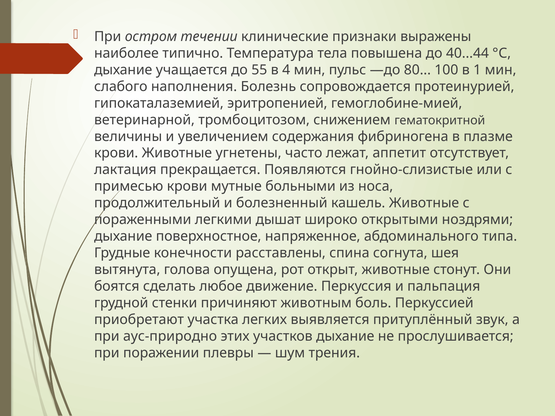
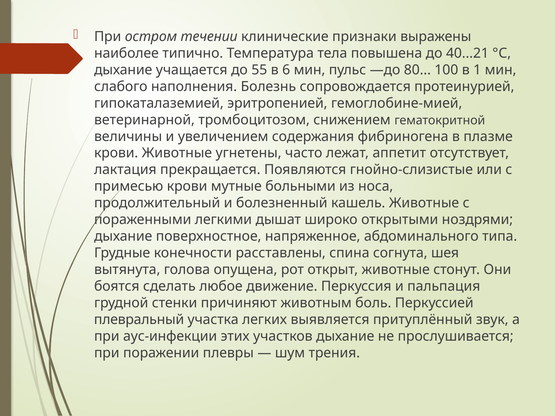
40...44: 40...44 -> 40...21 (467, 53)
4: 4 -> 6 (286, 70)
приобретают: приобретают -> плевральный (139, 320)
аус-природно: аус-природно -> аус-инфекции (170, 336)
